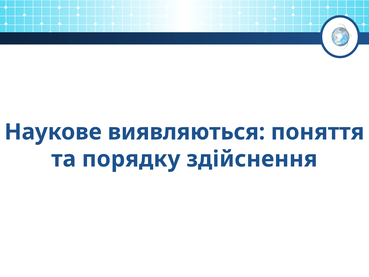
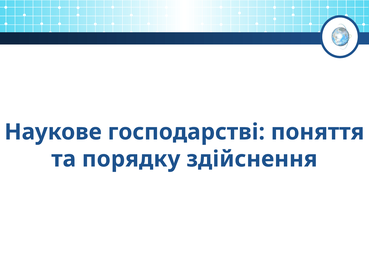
виявляються: виявляються -> господарстві (186, 132)
